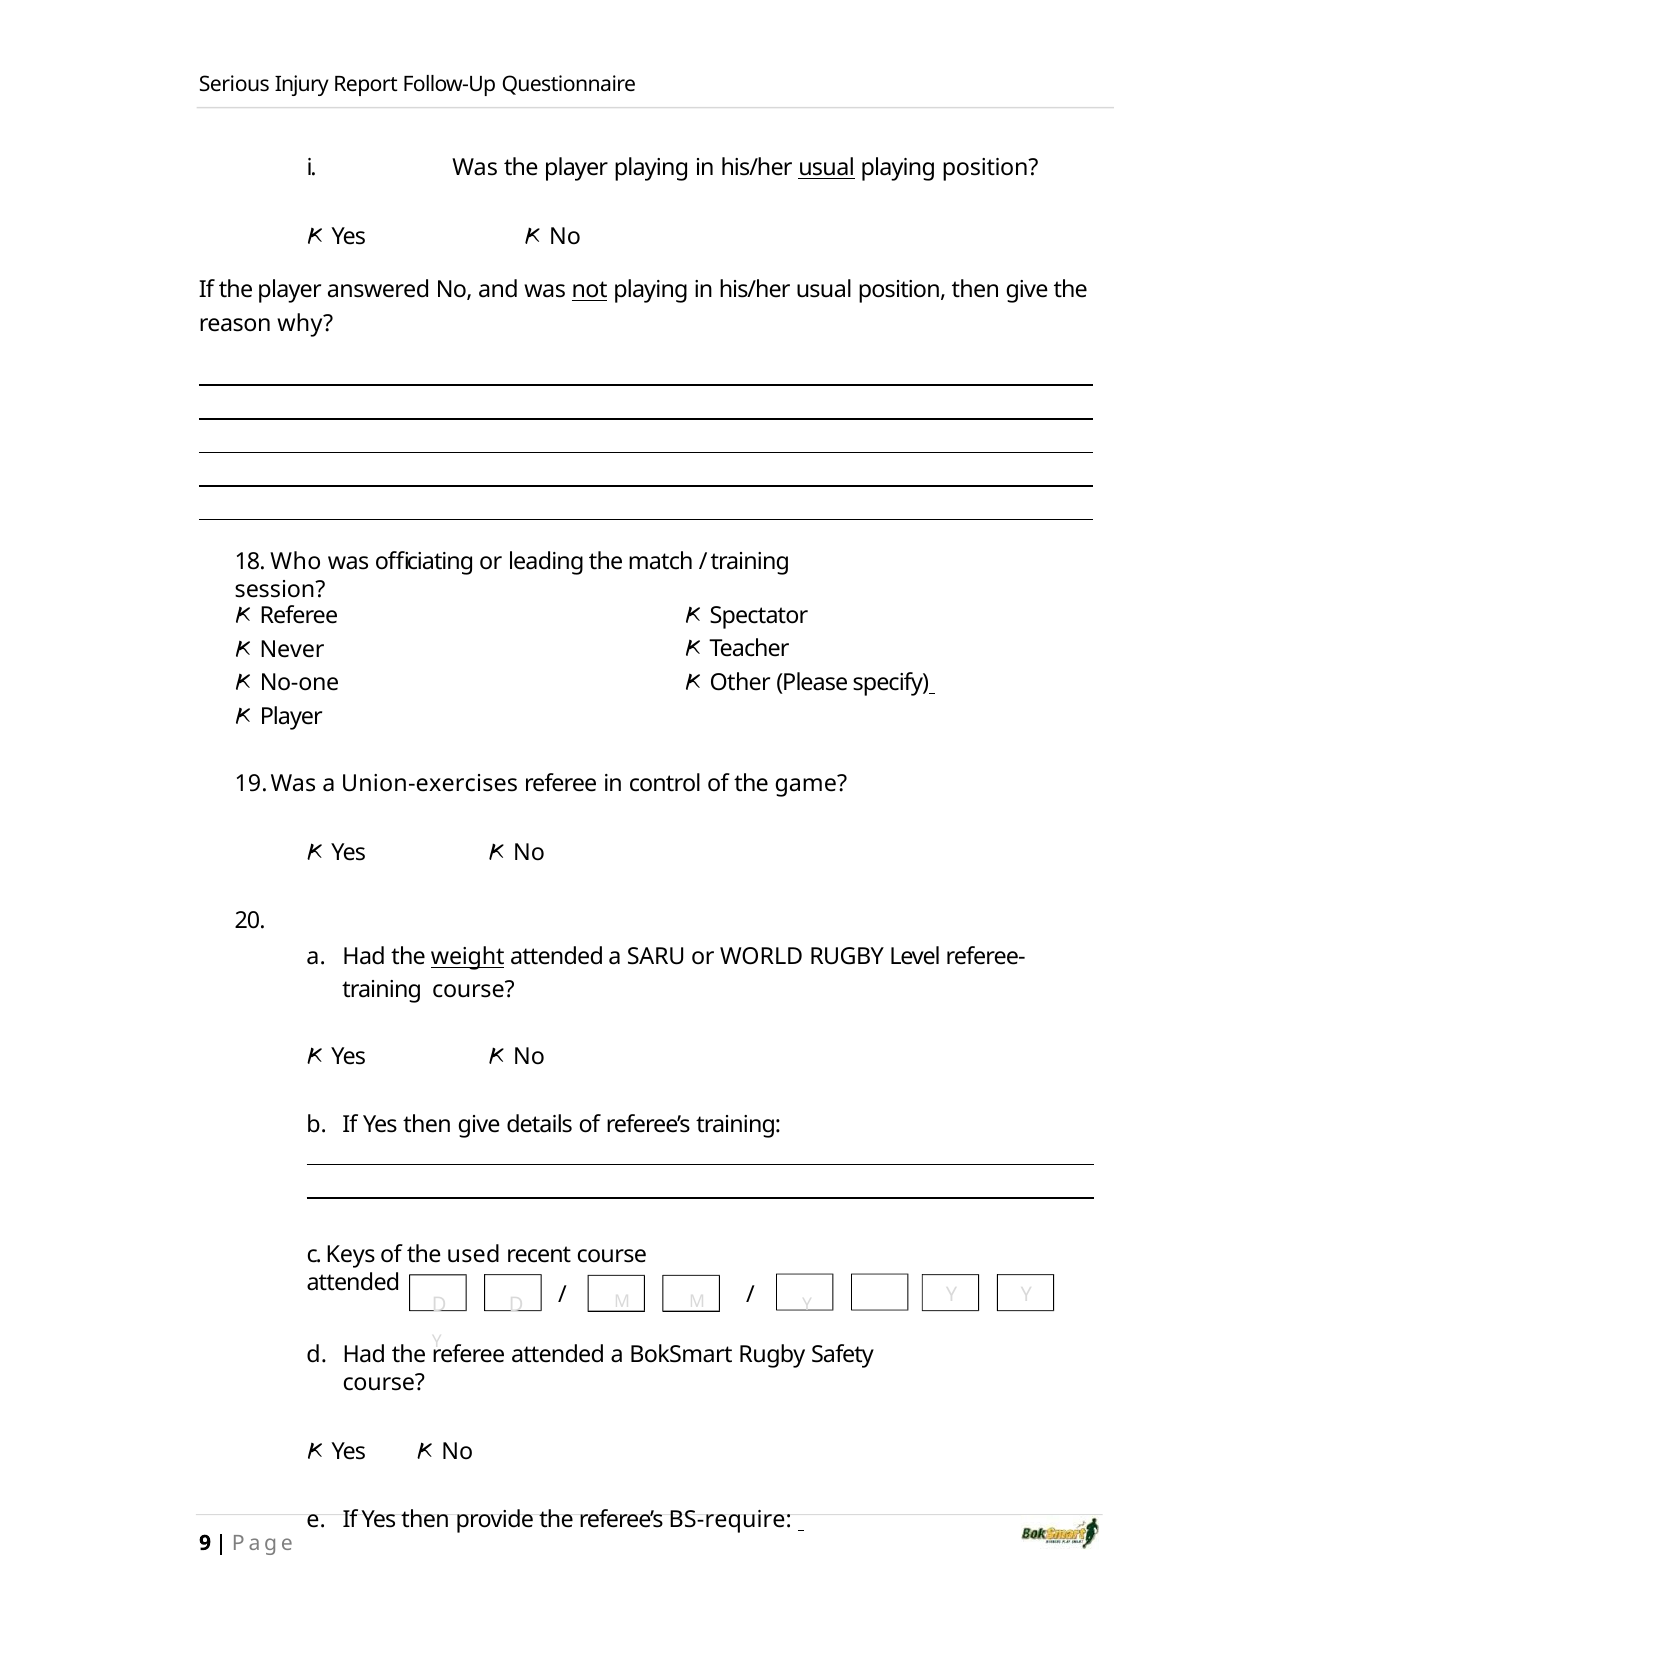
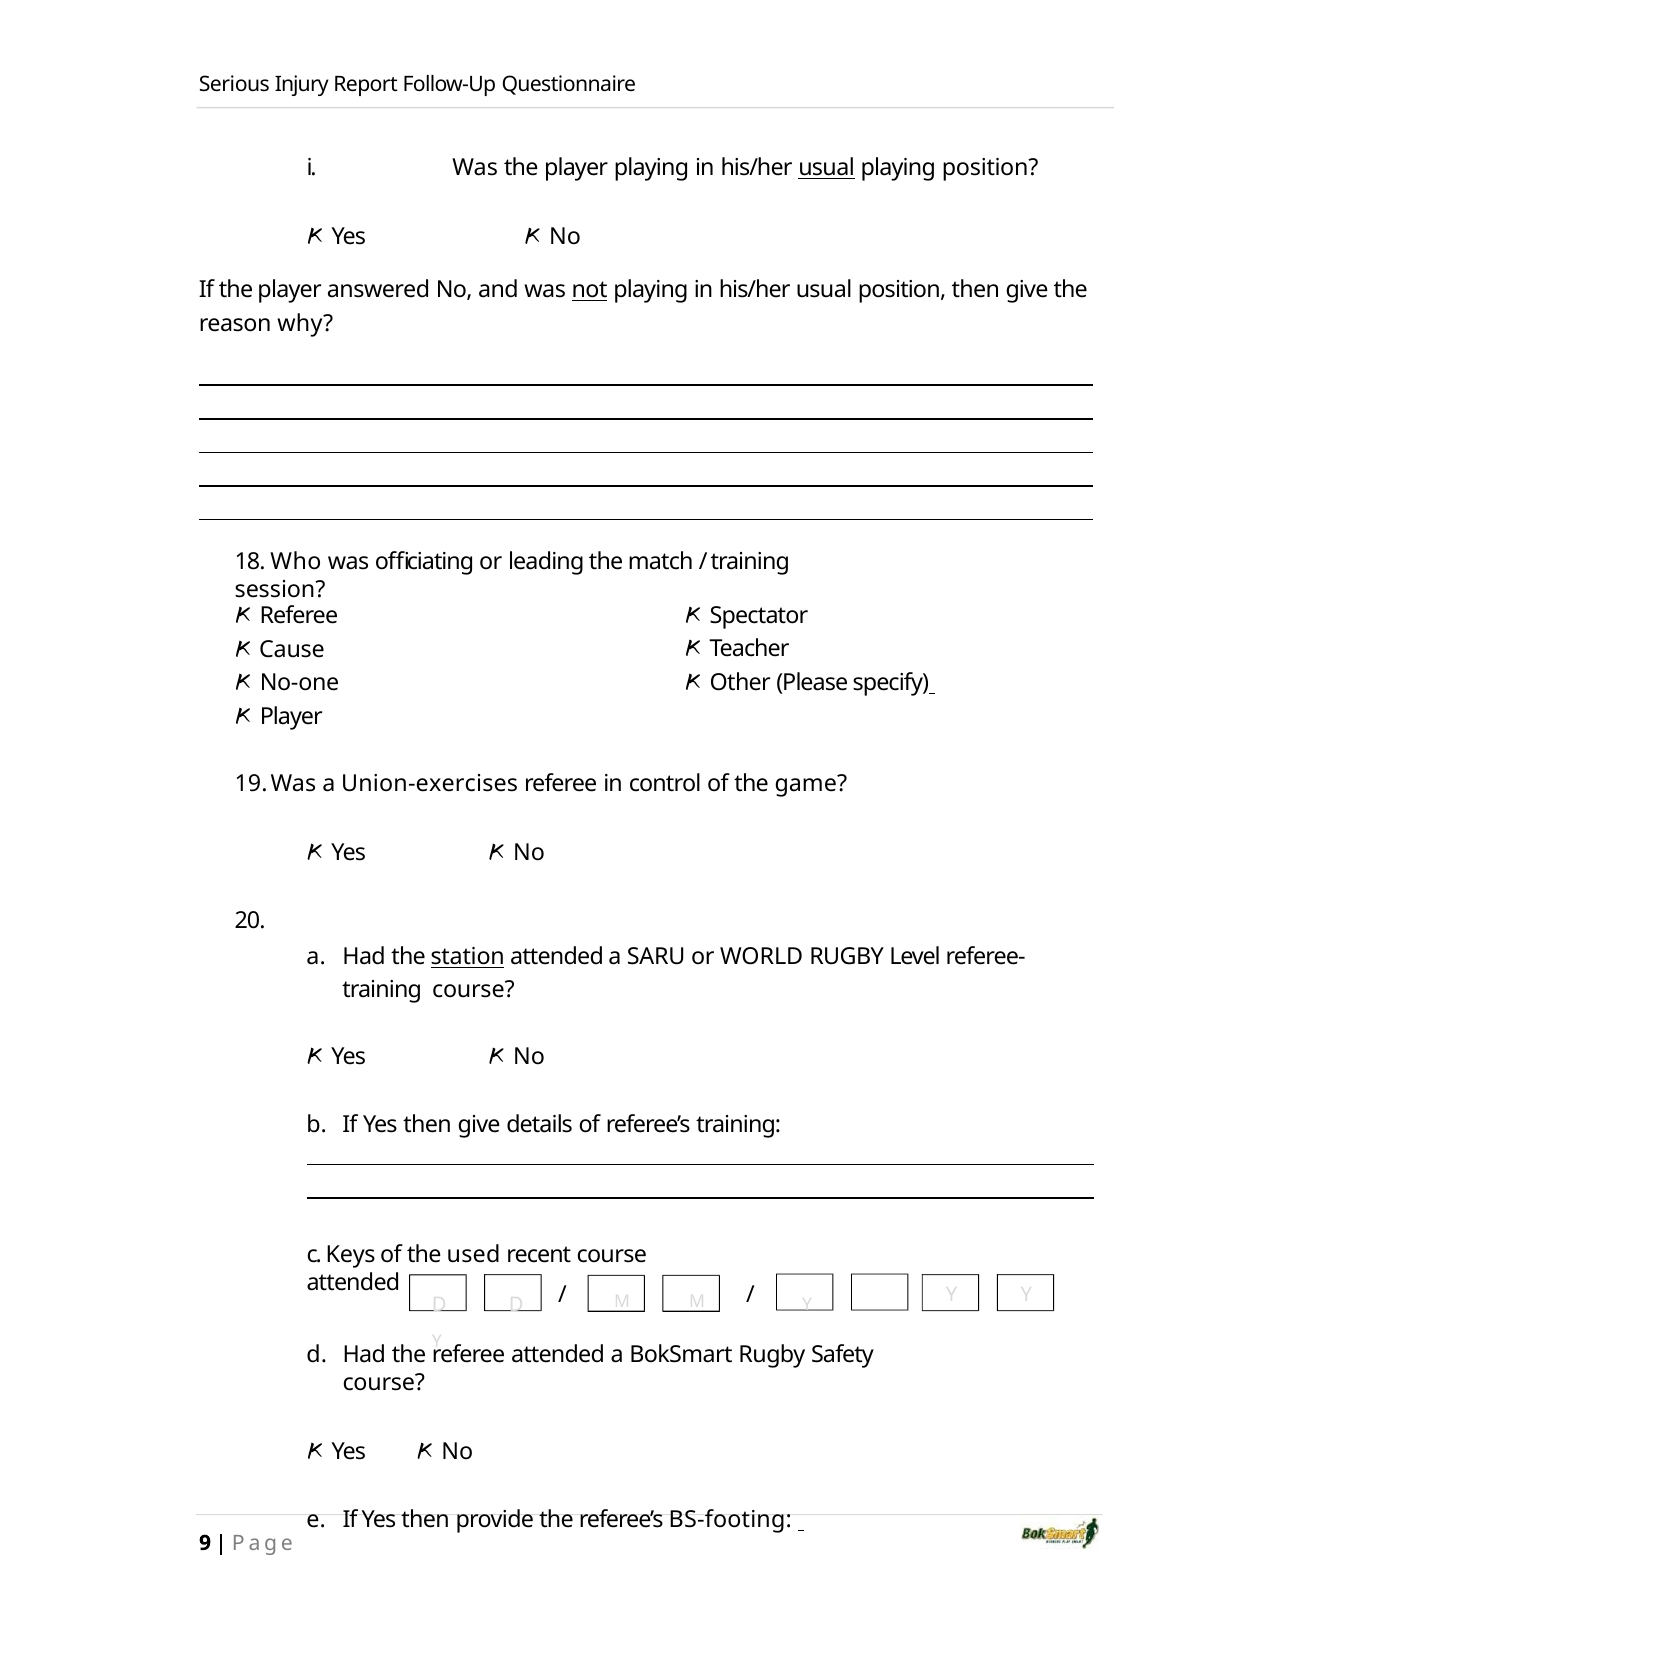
Never: Never -> Cause (292, 649)
weight: weight -> station (468, 957)
BS‐require: BS‐require -> BS‐footing (730, 1520)
